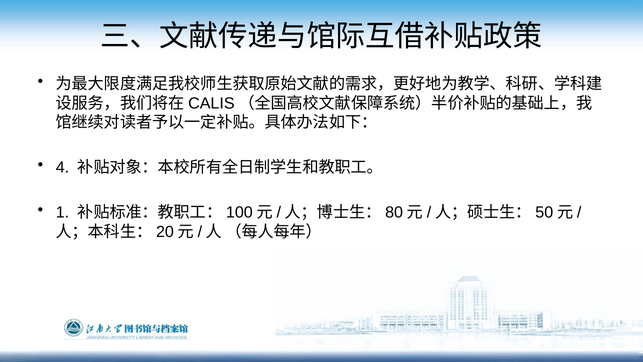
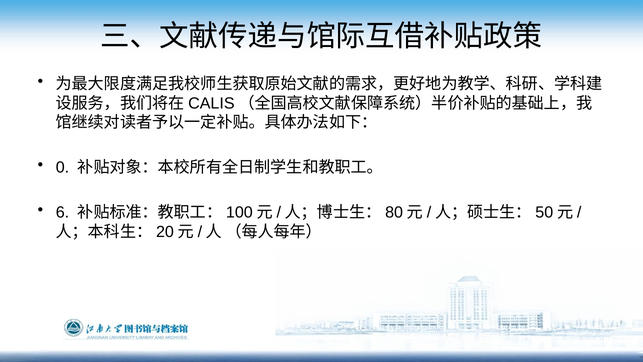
4: 4 -> 0 (62, 167)
1: 1 -> 6 (62, 212)
